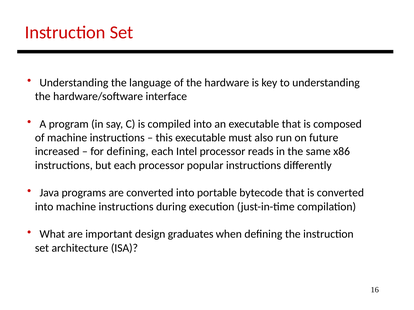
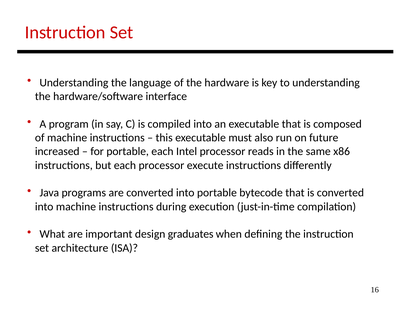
for defining: defining -> portable (128, 152)
popular: popular -> execute (205, 166)
